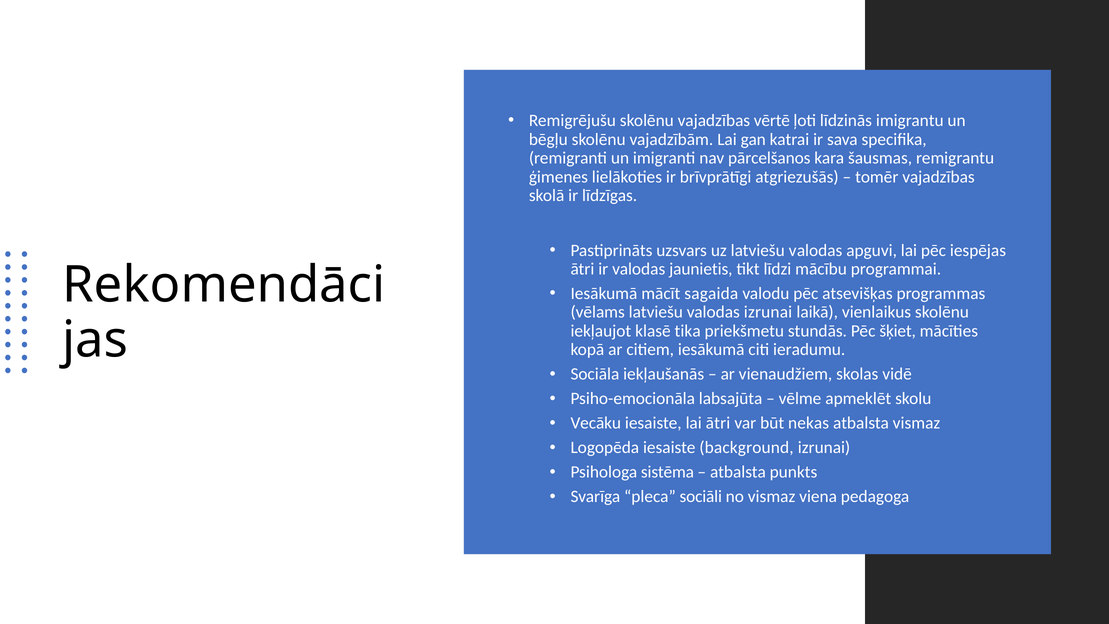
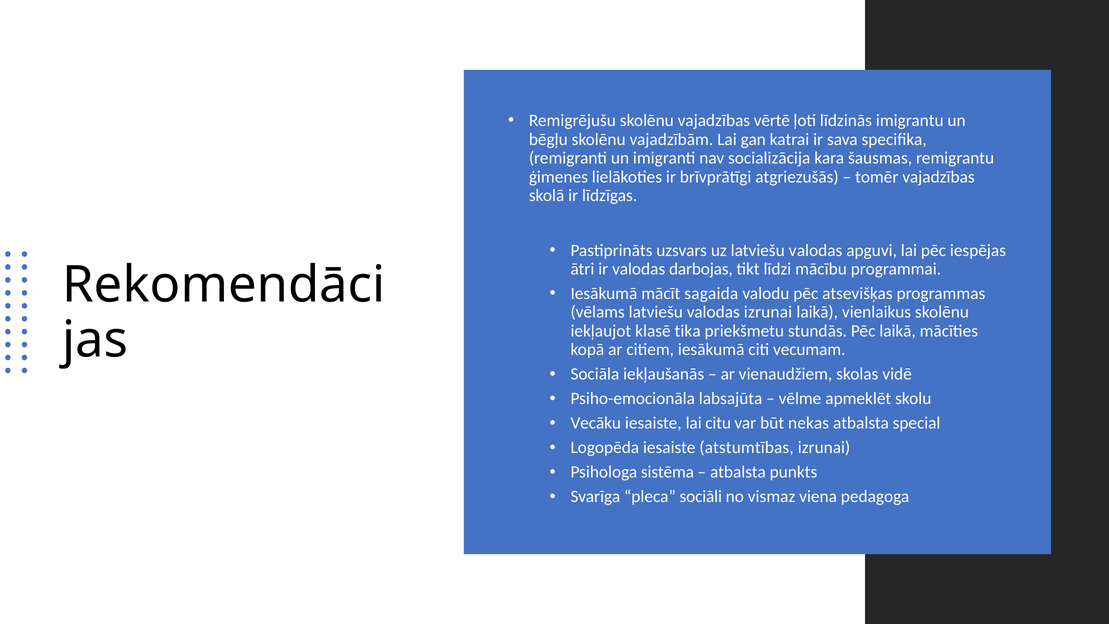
pārcelšanos: pārcelšanos -> socializācija (769, 158)
jaunietis: jaunietis -> darbojas (701, 269)
Pēc šķiet: šķiet -> laikā (898, 331)
ieradumu: ieradumu -> vecumam (809, 350)
lai ātri: ātri -> citu (718, 423)
atbalsta vismaz: vismaz -> special (917, 423)
background: background -> atstumtības (747, 448)
